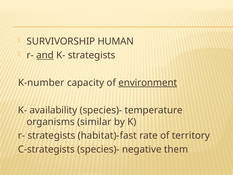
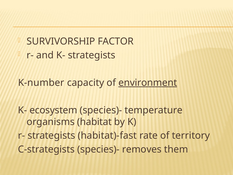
HUMAN: HUMAN -> FACTOR (116, 41)
and underline: present -> none (45, 55)
availability: availability -> ecosystem (53, 110)
similar: similar -> habitat (94, 122)
negative: negative -> removes (142, 149)
